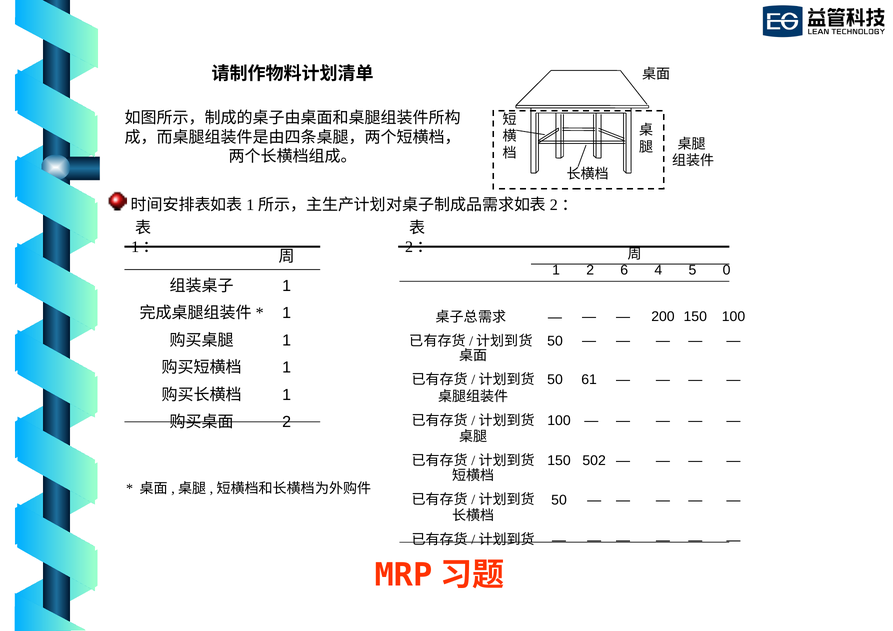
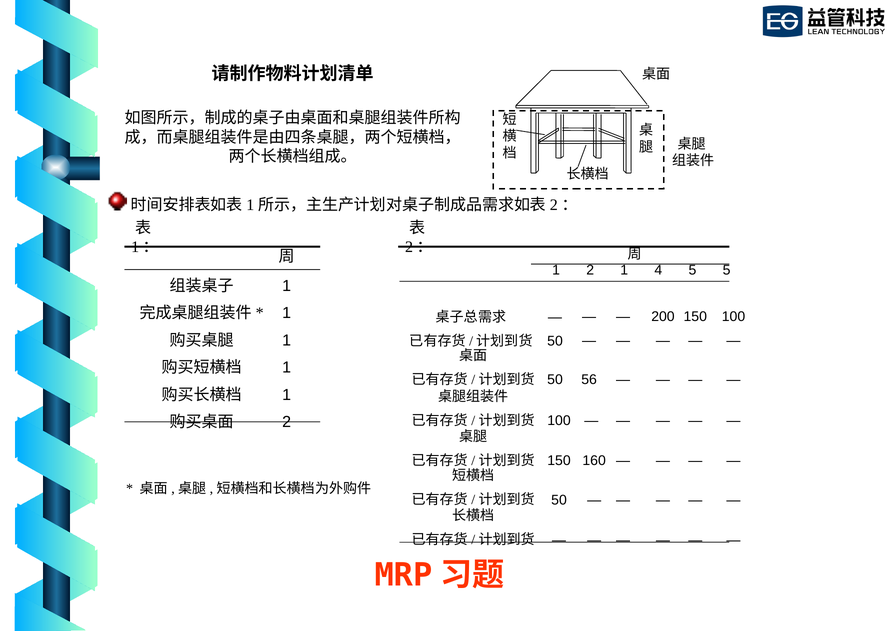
2 6: 6 -> 1 (624, 270)
5 0: 0 -> 5 (727, 270)
61: 61 -> 56 (589, 380)
502: 502 -> 160 (594, 461)
